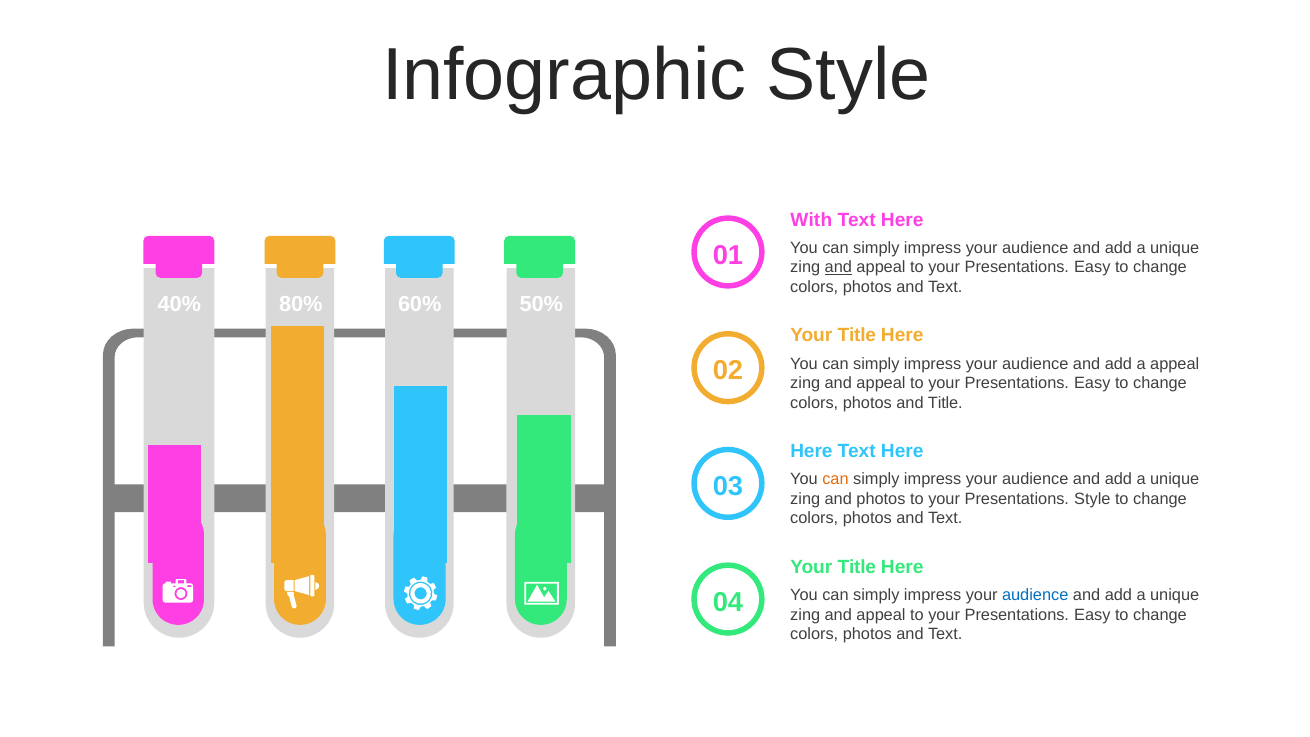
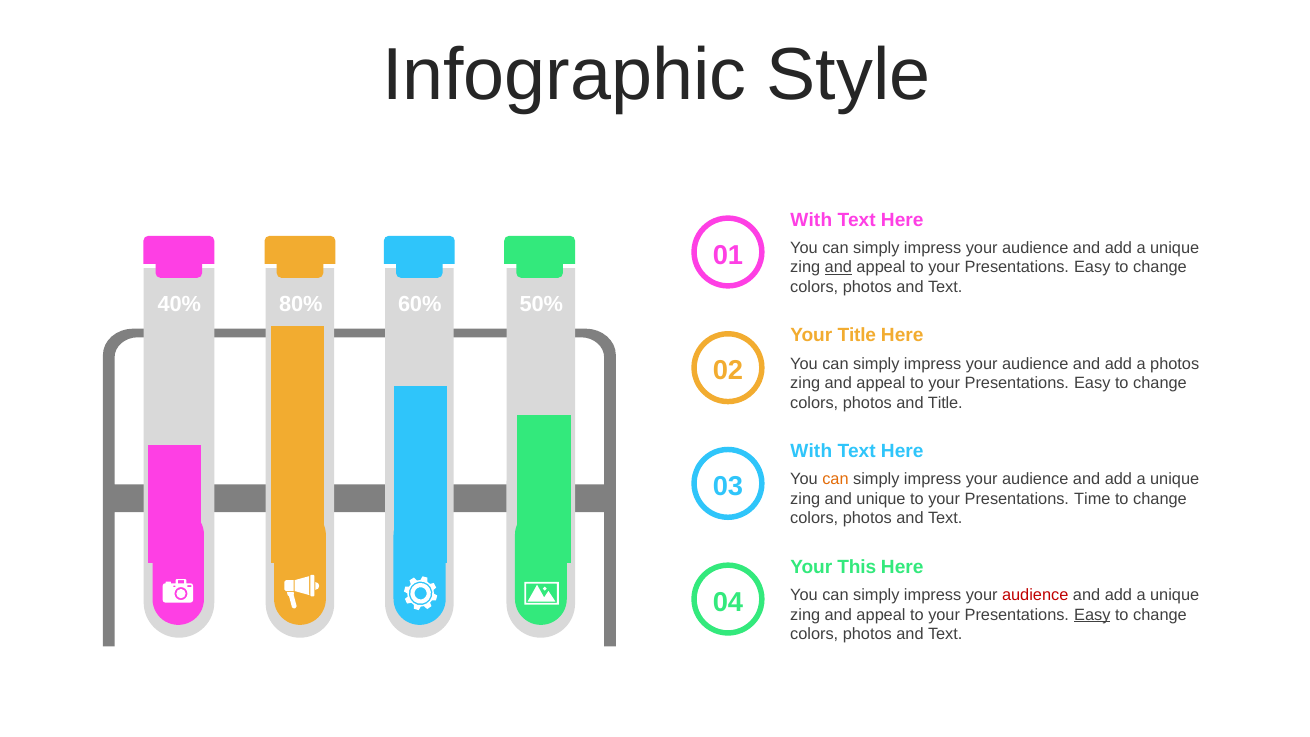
a appeal: appeal -> photos (1175, 364)
Here: Here -> With (811, 451)
and photos: photos -> unique (881, 499)
Presentations Style: Style -> Time (1092, 499)
Title: Title -> This (857, 567)
audience colour: blue -> red (1035, 595)
Easy underline: none -> present (1092, 614)
